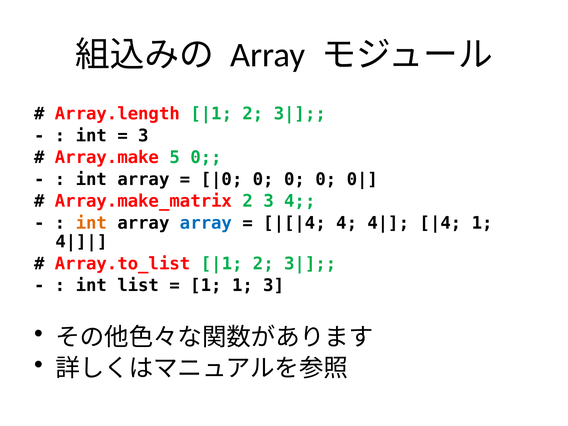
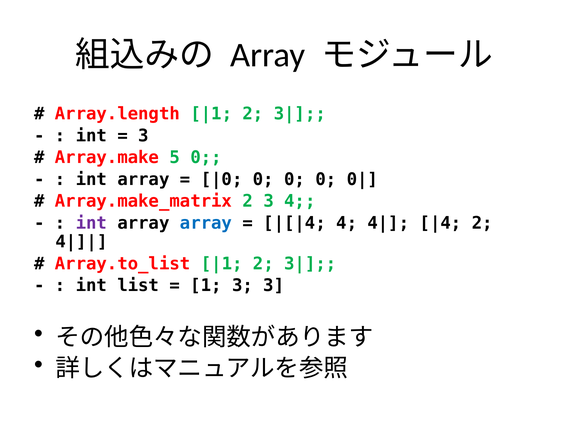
int colour: orange -> purple (91, 223)
1: 1 -> 2 (482, 223)
1 1: 1 -> 3 (242, 286)
